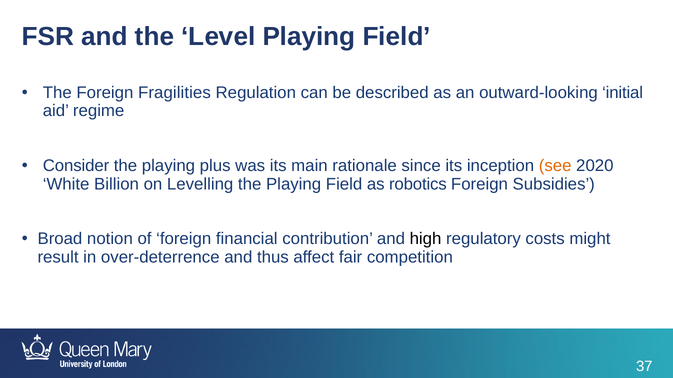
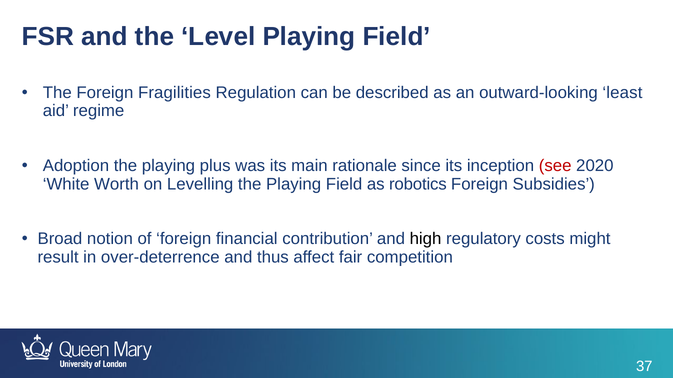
initial: initial -> least (622, 93)
Consider: Consider -> Adoption (76, 166)
see colour: orange -> red (555, 166)
Billion: Billion -> Worth (117, 184)
